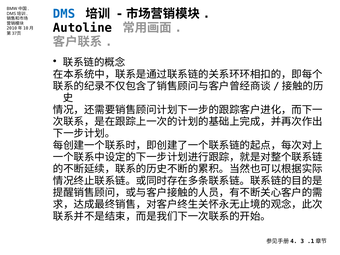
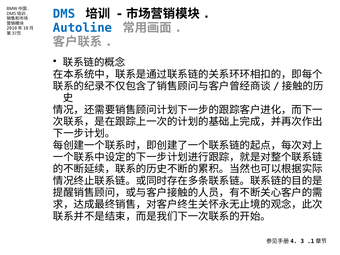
Autoline colour: black -> blue (83, 28)
